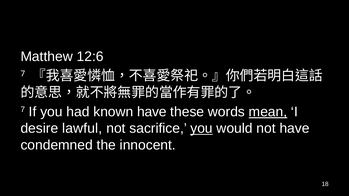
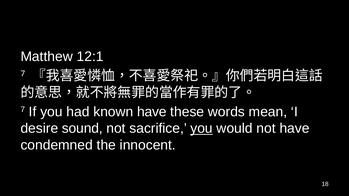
12:6: 12:6 -> 12:1 (90, 57)
mean underline: present -> none (268, 112)
lawful: lawful -> sound (82, 129)
